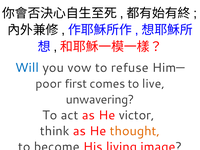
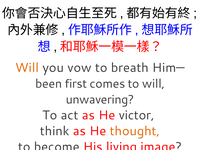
Will colour: blue -> orange (27, 68)
refuse: refuse -> breath (130, 68)
poor: poor -> been (49, 84)
to live: live -> will (154, 84)
